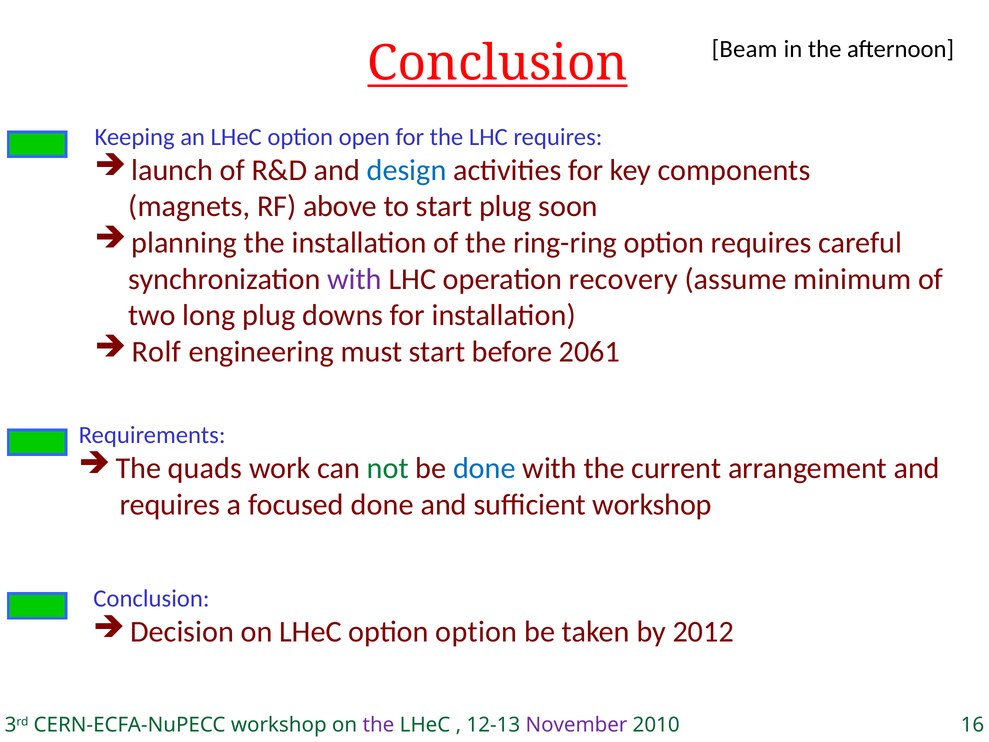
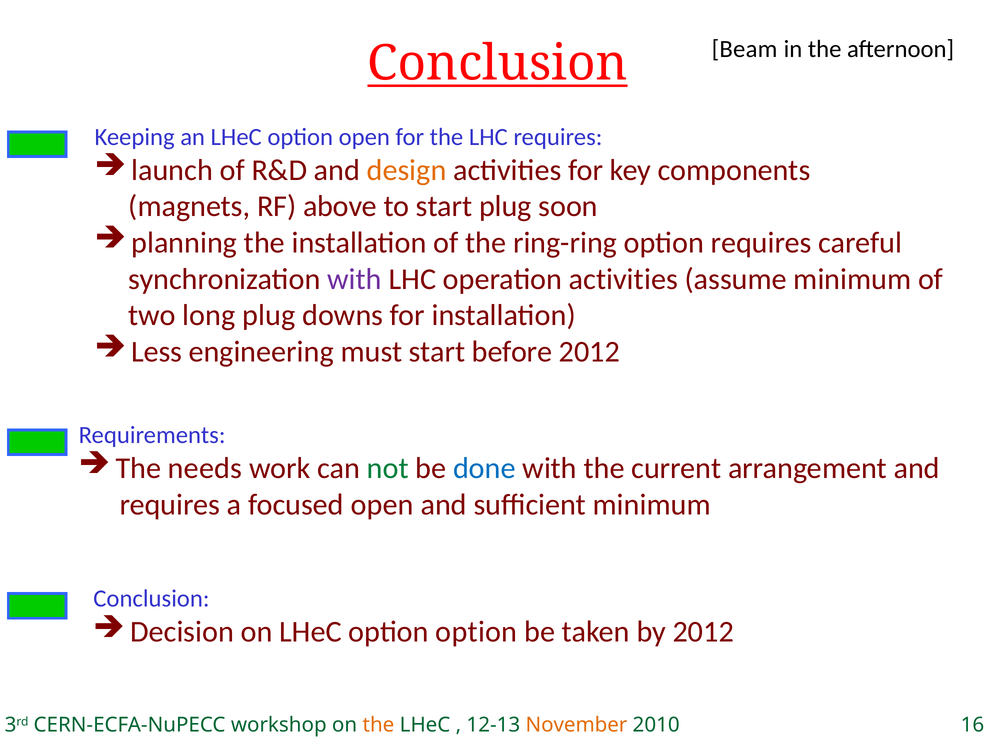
design colour: blue -> orange (407, 170)
operation recovery: recovery -> activities (623, 279)
Rolf: Rolf -> Less (157, 351)
before 2061: 2061 -> 2012 (589, 351)
quads: quads -> needs (205, 468)
focused done: done -> open (382, 505)
sufficient workshop: workshop -> minimum (652, 505)
the colour: purple -> orange (378, 725)
November colour: purple -> orange (576, 725)
